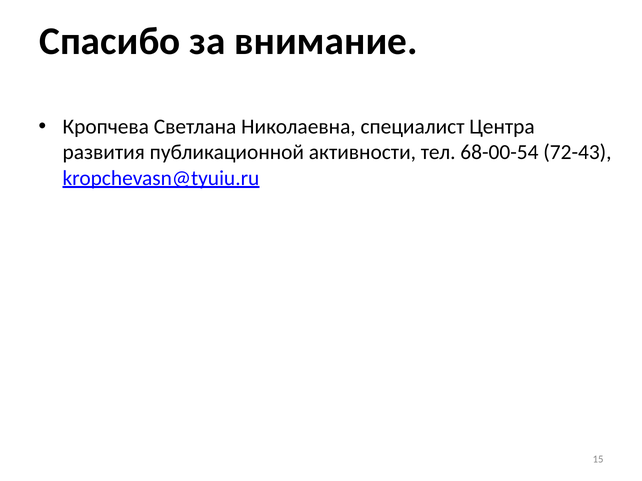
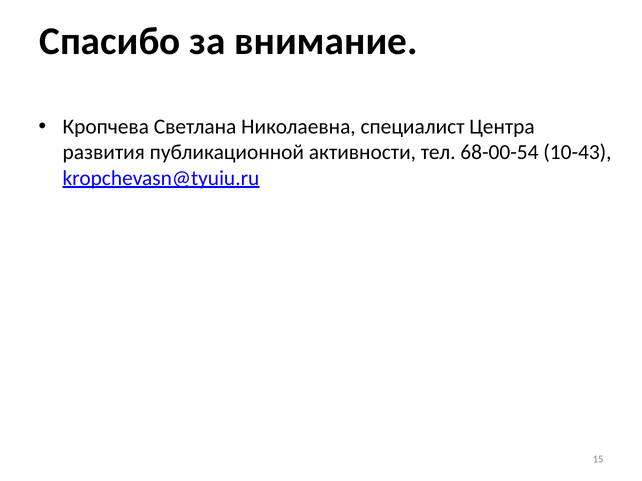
72-43: 72-43 -> 10-43 (577, 153)
